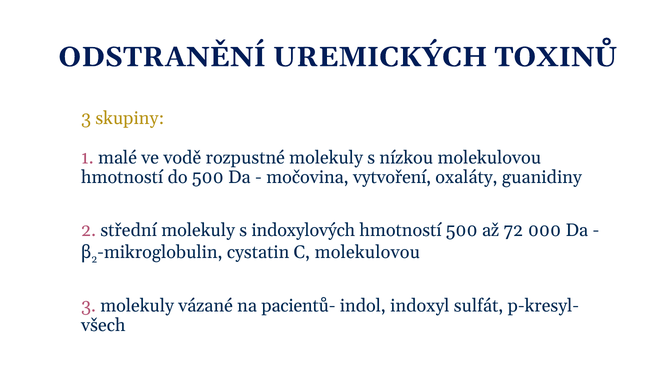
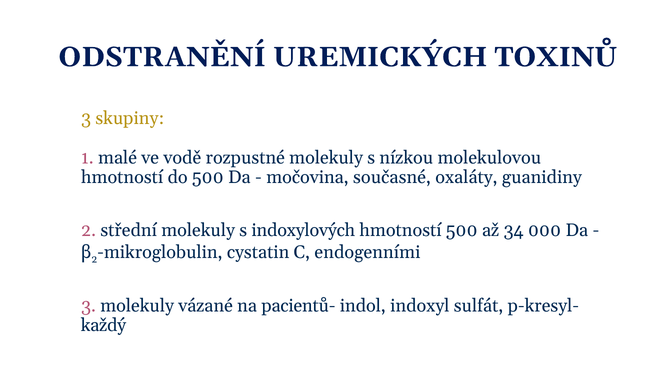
vytvoření: vytvoření -> současné (392, 178)
72: 72 -> 34 (514, 231)
C molekulovou: molekulovou -> endogenními (367, 252)
všech: všech -> každý (103, 325)
